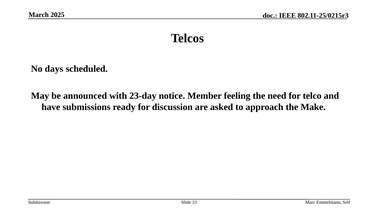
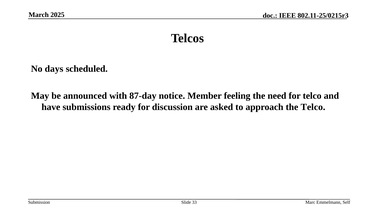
23-day: 23-day -> 87-day (143, 96)
the Make: Make -> Telco (313, 107)
